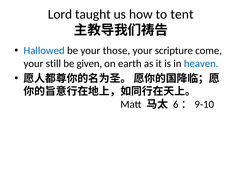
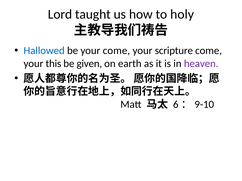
tent: tent -> holy (182, 14)
your those: those -> come (116, 51)
still: still -> this (53, 64)
heaven colour: blue -> purple (201, 64)
